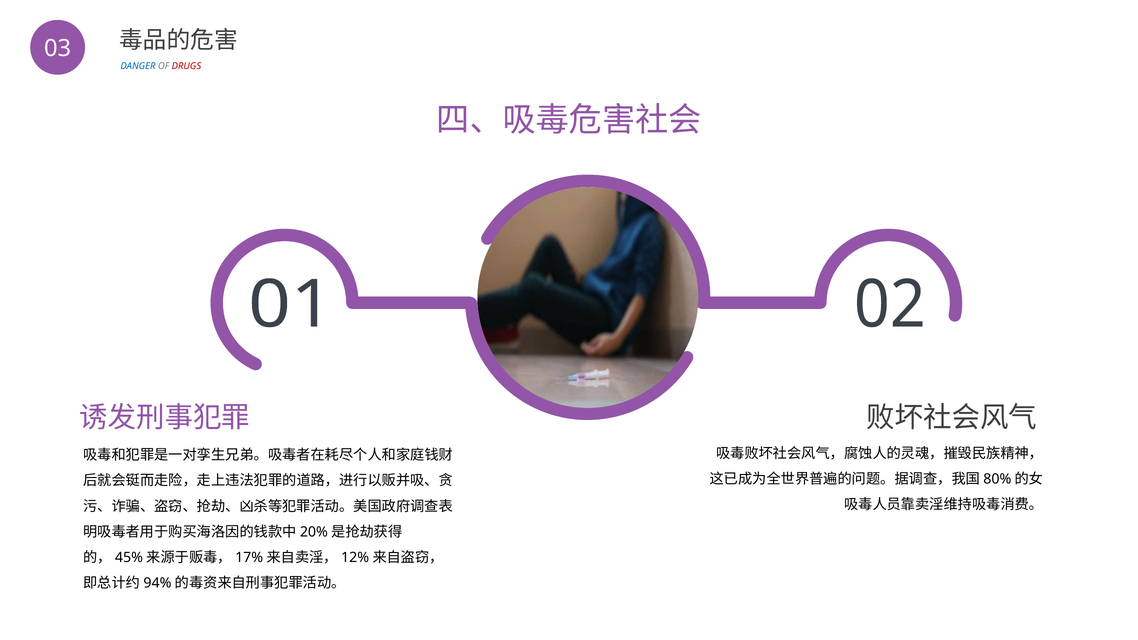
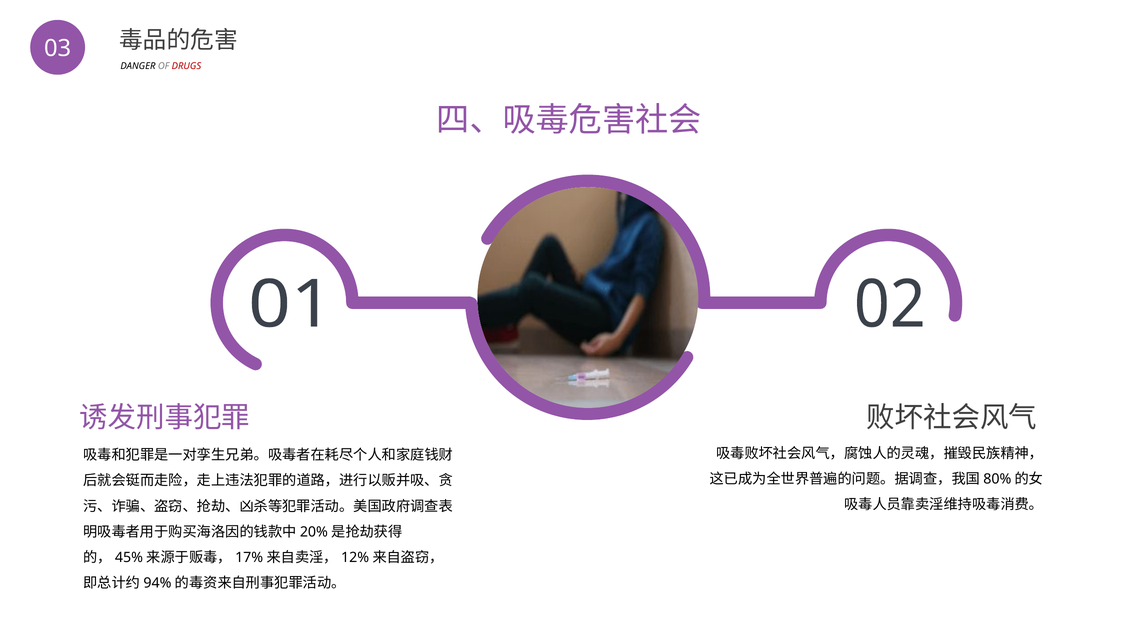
DANGER colour: blue -> black (138, 66)
